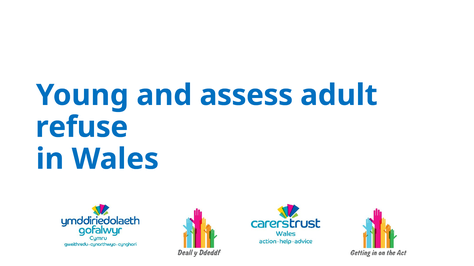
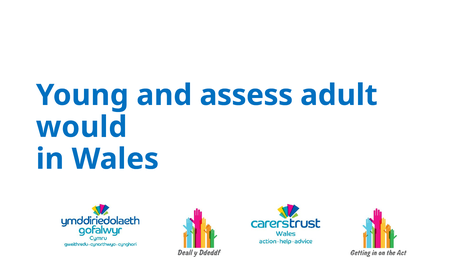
refuse: refuse -> would (82, 127)
